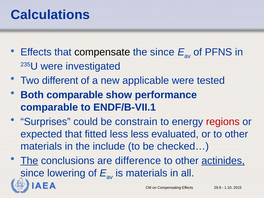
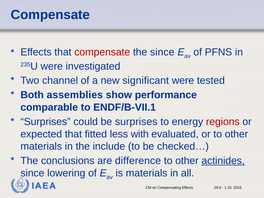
Calculations: Calculations -> Compensate (50, 15)
compensate colour: black -> red (102, 52)
different: different -> channel (60, 81)
applicable: applicable -> significant (146, 81)
Both comparable: comparable -> assemblies (75, 95)
be constrain: constrain -> surprises (136, 122)
less less: less -> with (140, 134)
The underline: present -> none (29, 161)
